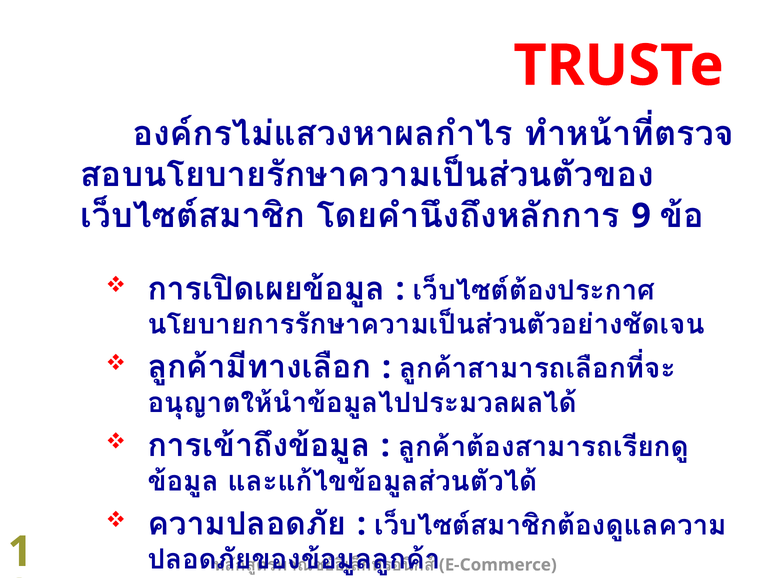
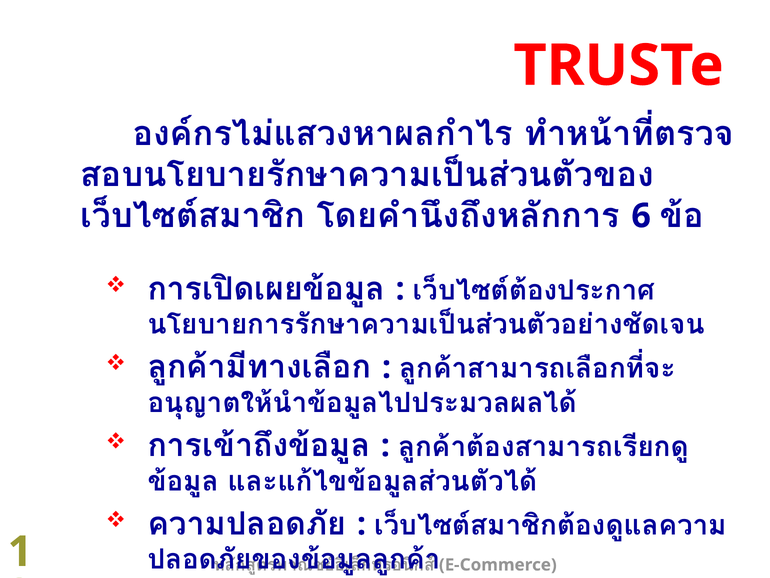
9: 9 -> 6 (641, 216)
